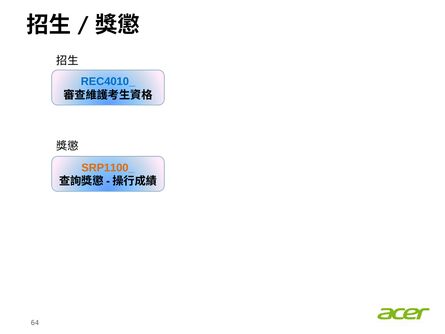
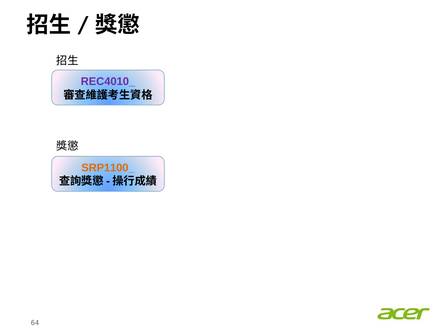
REC4010_ colour: blue -> purple (108, 82)
